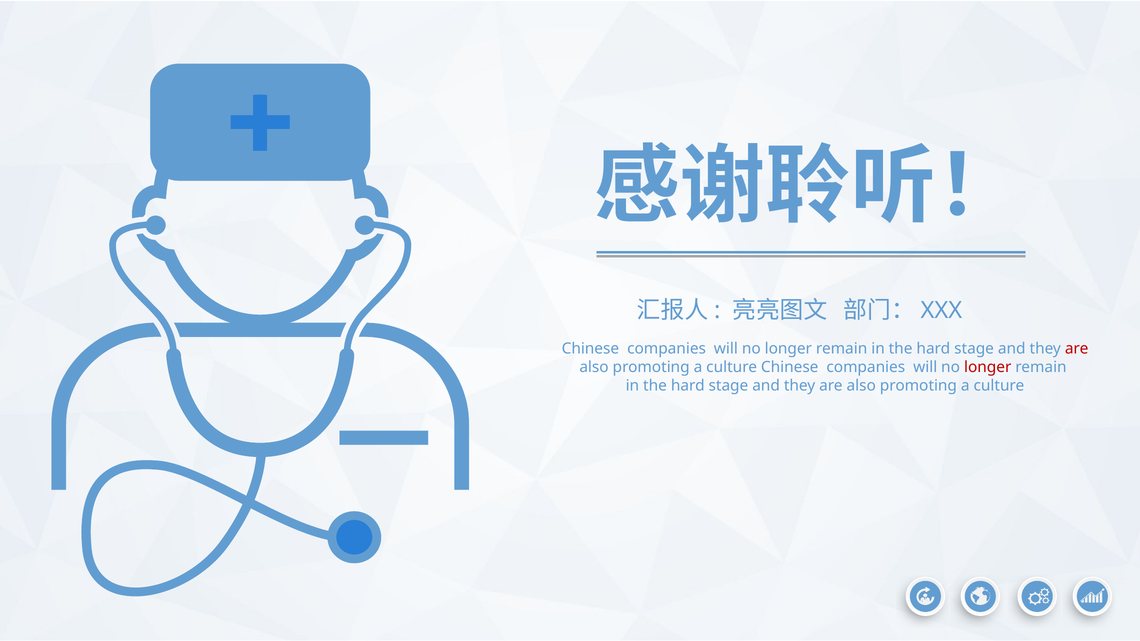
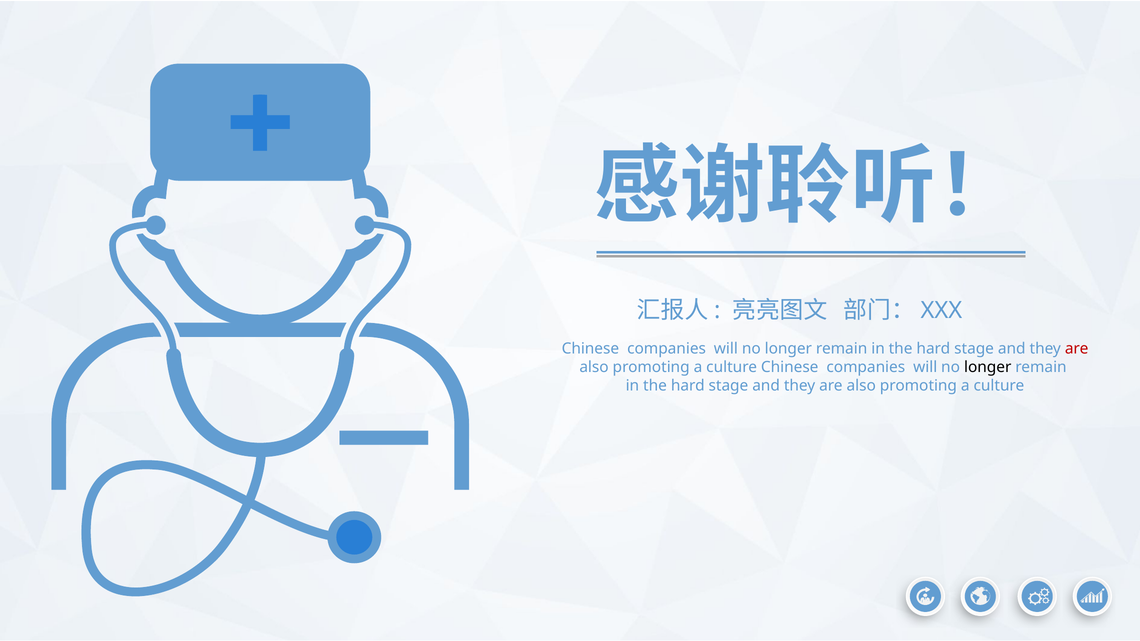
longer colour: red -> black (988, 367)
